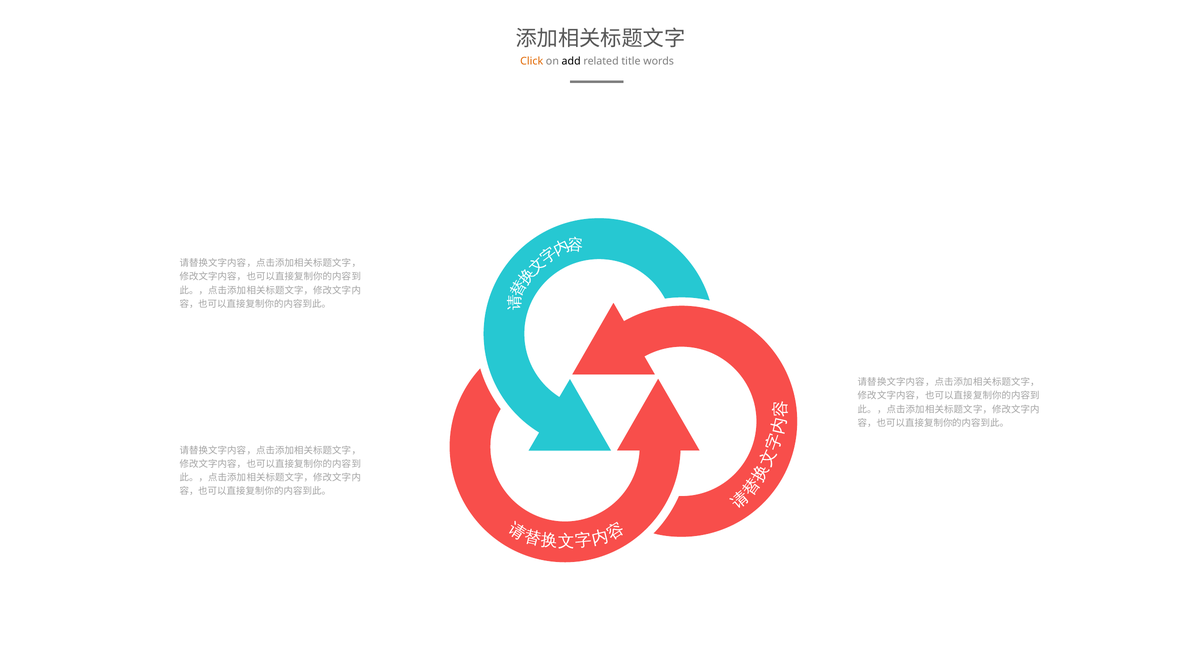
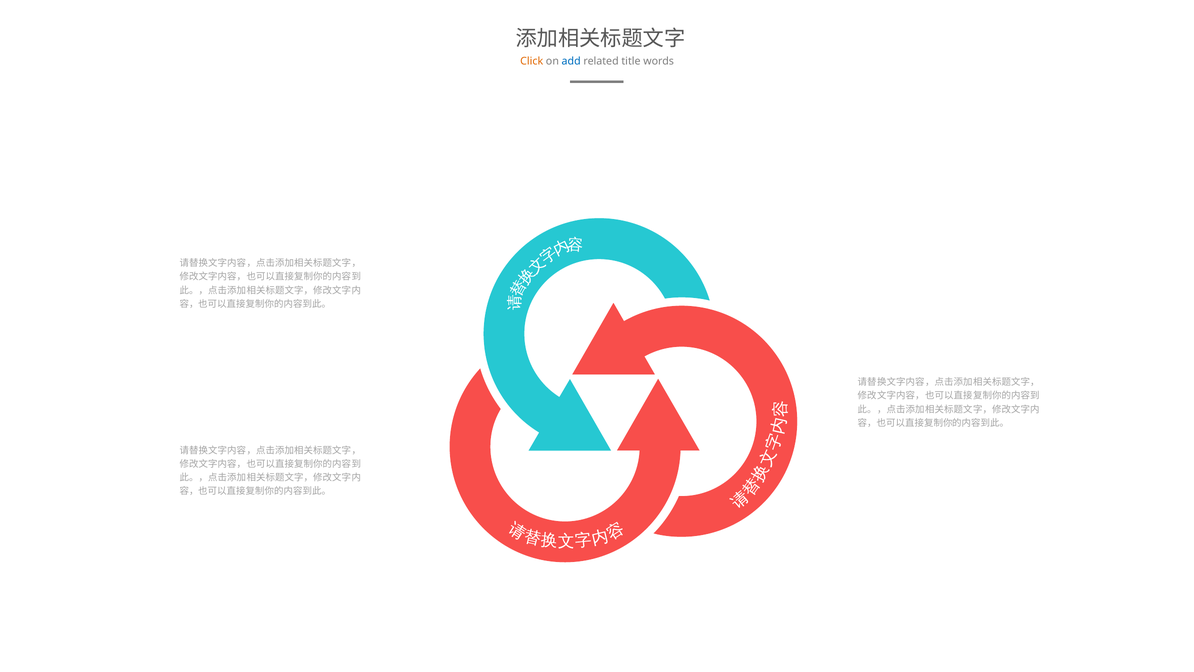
add colour: black -> blue (571, 61)
